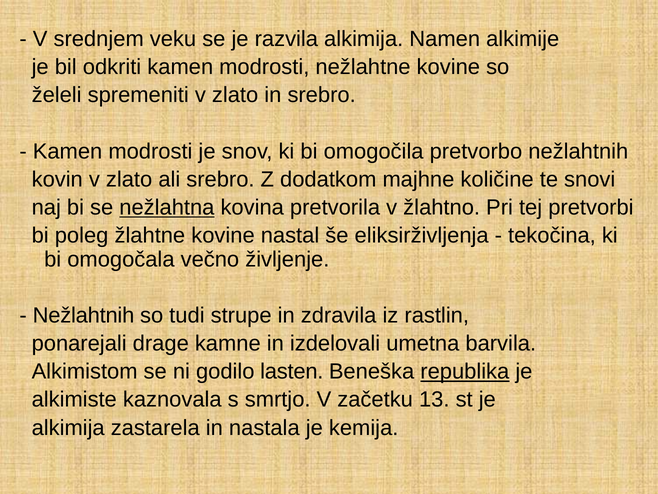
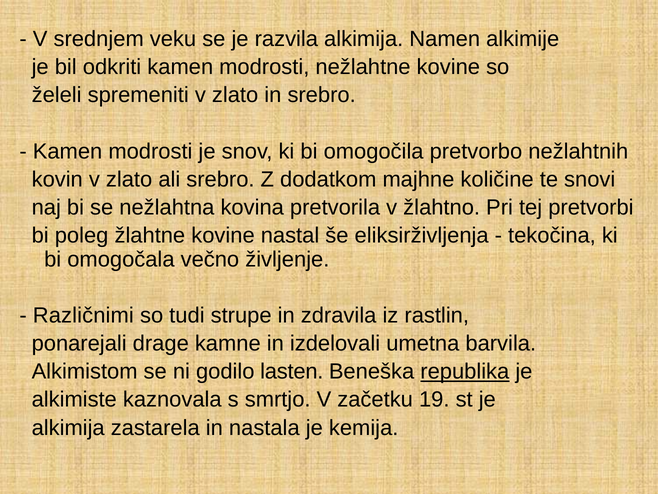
nežlahtna underline: present -> none (167, 207)
Nežlahtnih: Nežlahtnih -> Različnimi (83, 315)
13: 13 -> 19 (434, 399)
